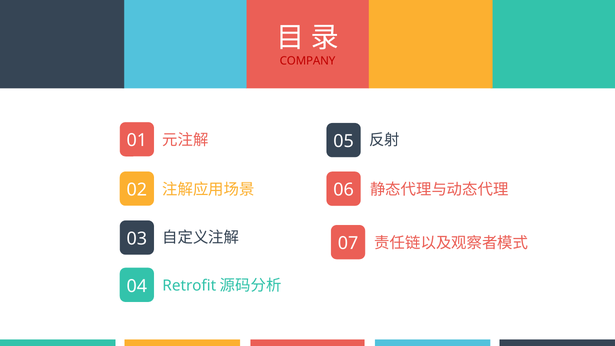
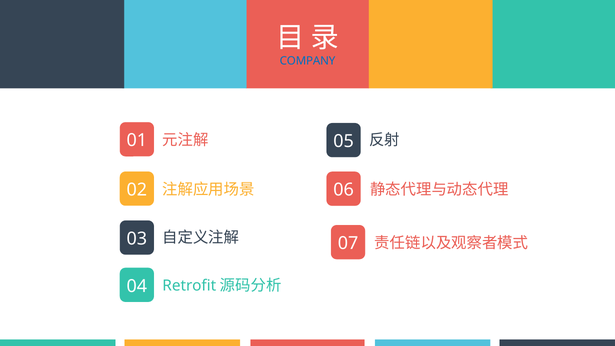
COMPANY colour: red -> blue (308, 61)
